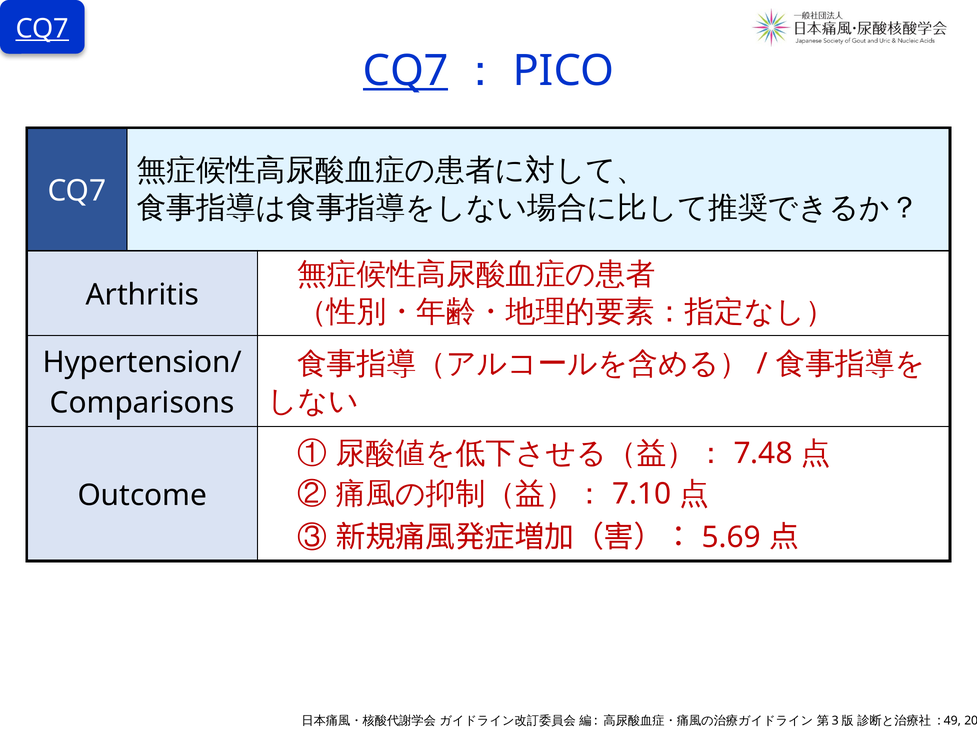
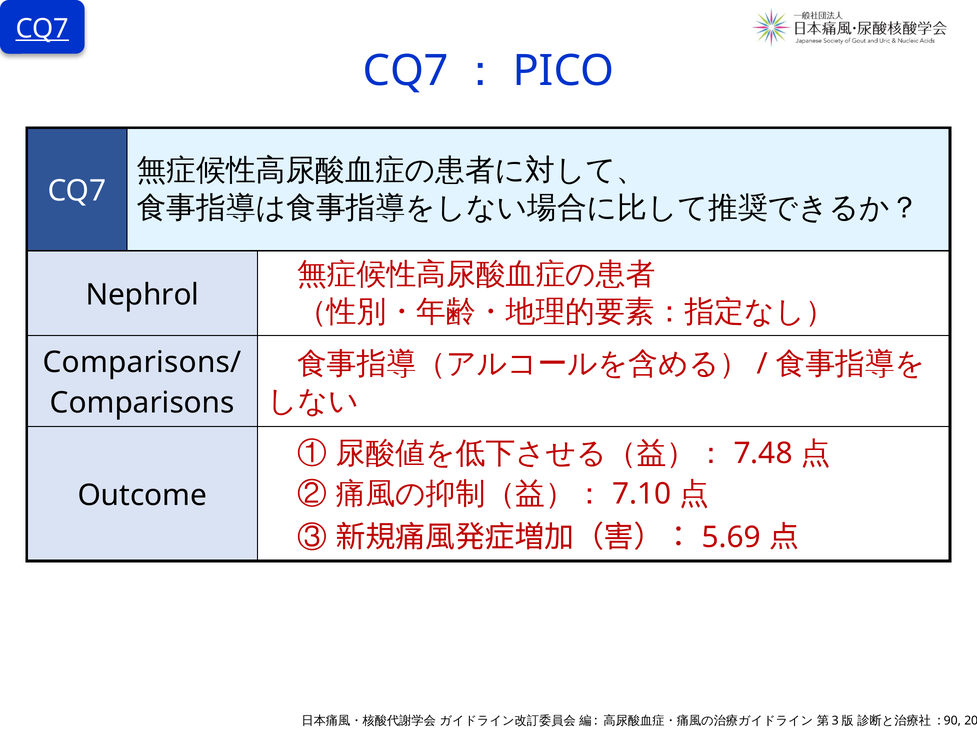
CQ7 underline: present -> none (406, 71)
Arthritis: Arthritis -> Nephrol (142, 295)
Hypertension/: Hypertension/ -> Comparisons/ (142, 363)
49: 49 -> 90 (952, 721)
